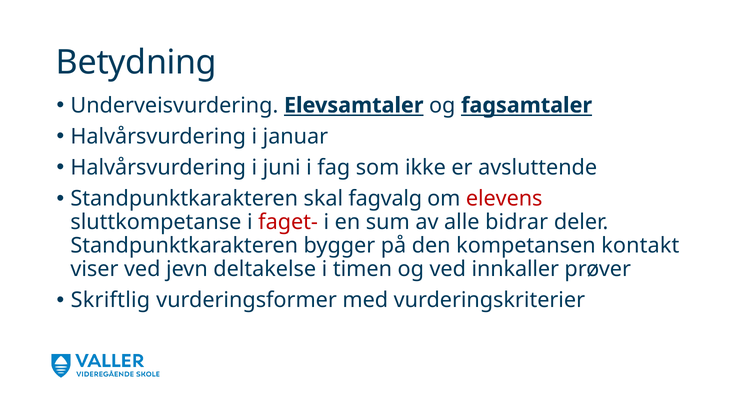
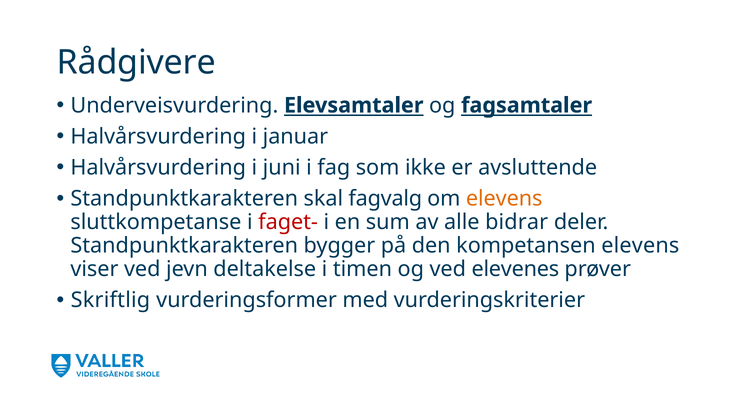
Betydning: Betydning -> Rådgivere (136, 62)
elevens colour: red -> orange (504, 199)
kompetansen kontakt: kontakt -> elevens (640, 245)
innkaller: innkaller -> elevenes (515, 269)
